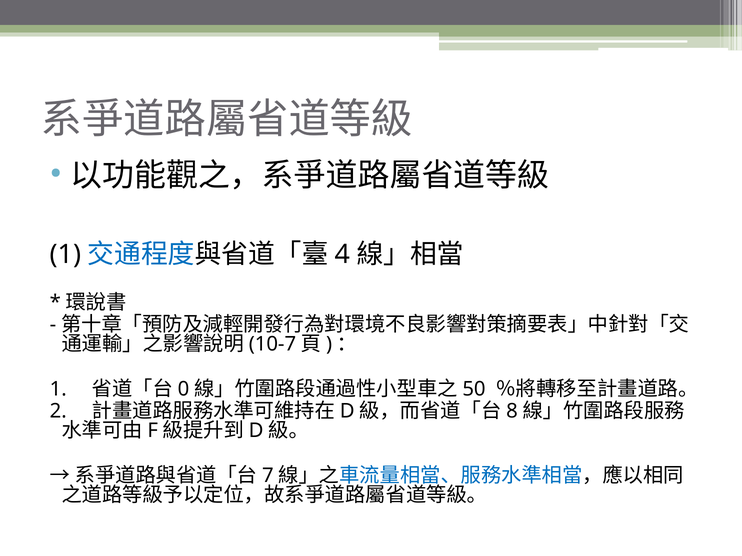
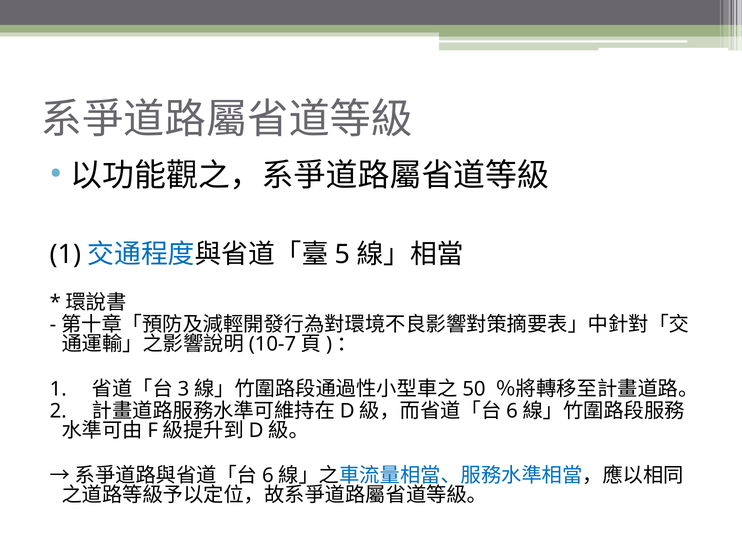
4: 4 -> 5 (343, 254)
0: 0 -> 3 (184, 389)
8: 8 -> 6 (512, 412)
7: 7 -> 6 (268, 476)
